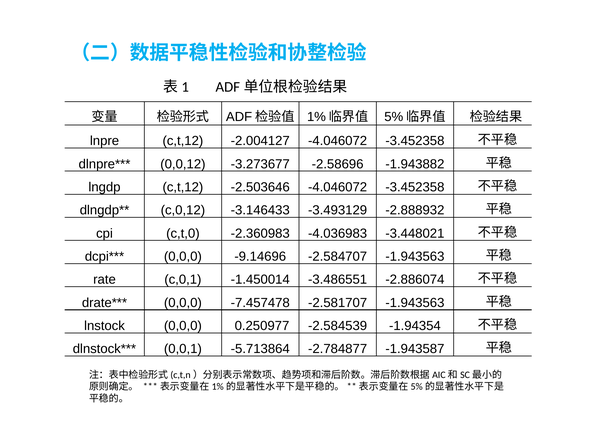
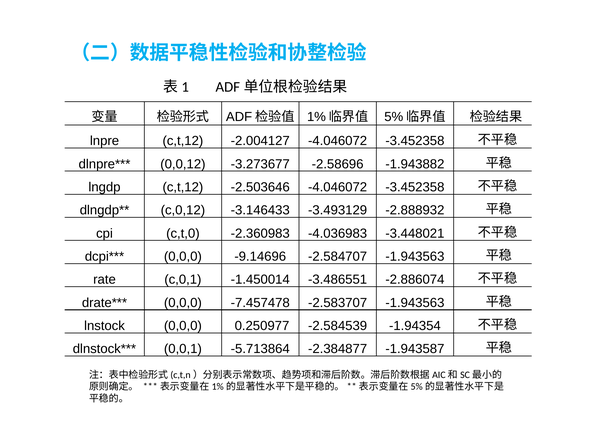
-2.581707: -2.581707 -> -2.583707 (338, 303)
-2.784877: -2.784877 -> -2.384877 (338, 349)
